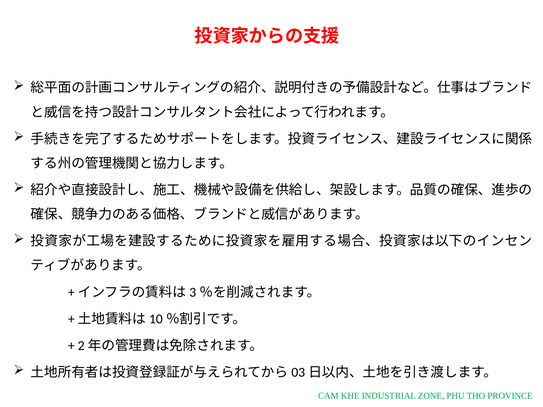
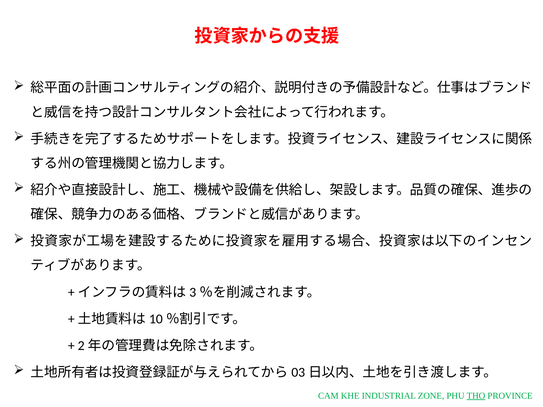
THO underline: none -> present (476, 396)
